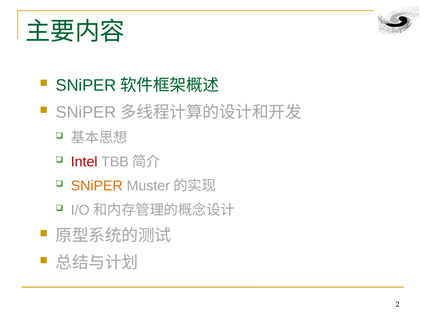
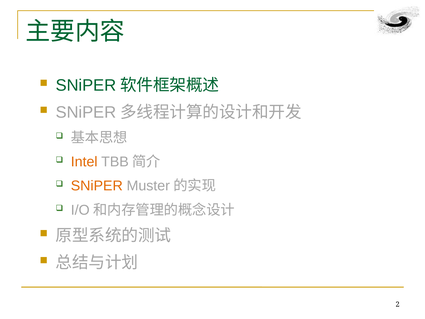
Intel colour: red -> orange (84, 162)
